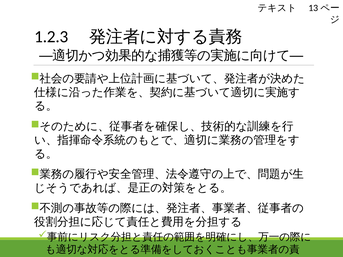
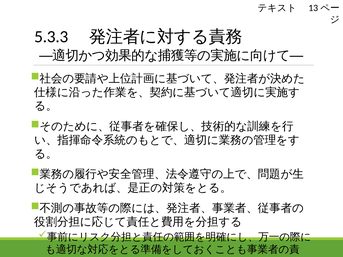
1.2.3: 1.2.3 -> 5.3.3 (51, 37)
